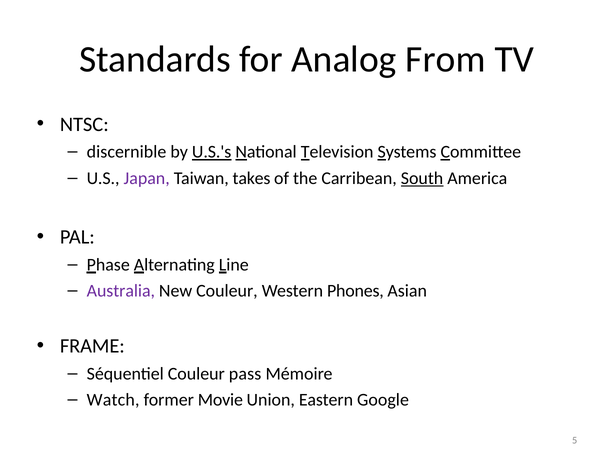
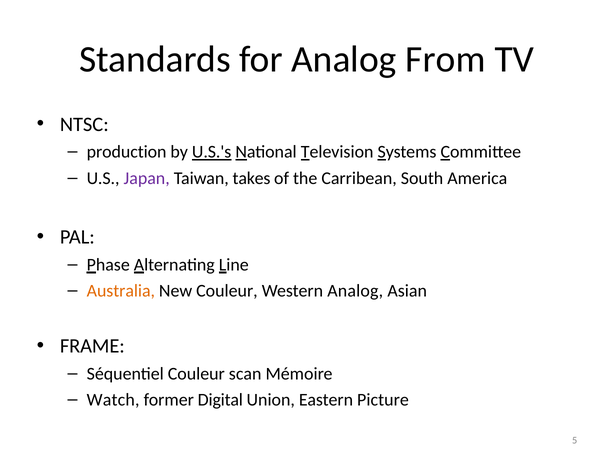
discernible: discernible -> production (127, 152)
South underline: present -> none (422, 178)
Australia colour: purple -> orange (121, 291)
Western Phones: Phones -> Analog (355, 291)
pass: pass -> scan (245, 373)
Movie: Movie -> Digital (220, 400)
Google: Google -> Picture (383, 400)
